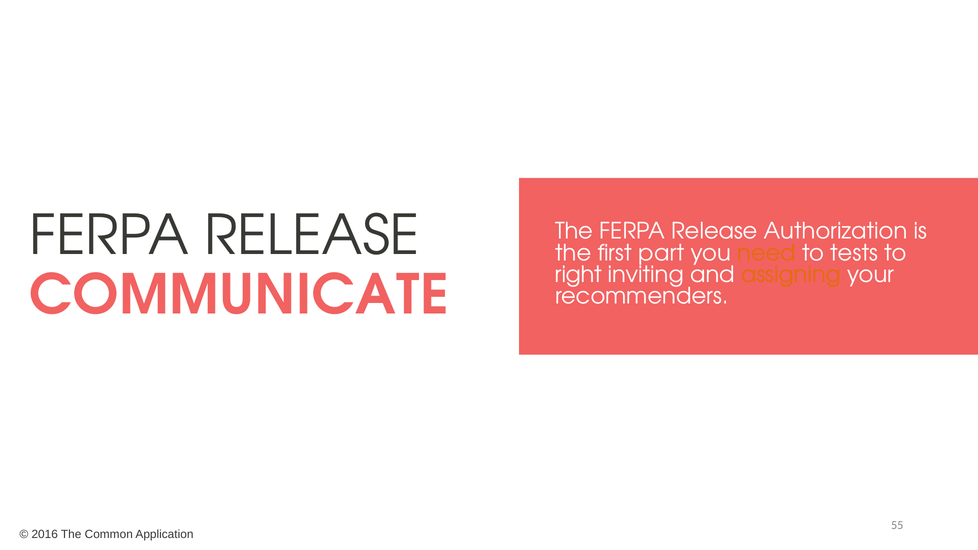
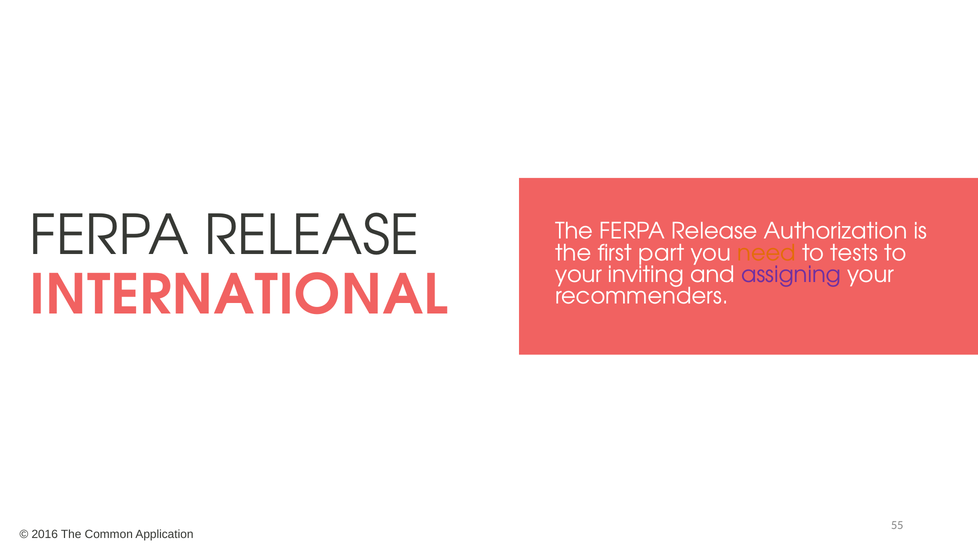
right: right -> your (579, 275)
assigning colour: orange -> purple (791, 275)
COMMUNICATE: COMMUNICATE -> INTERNATIONAL (239, 296)
